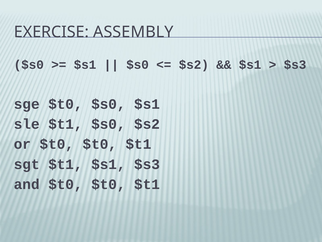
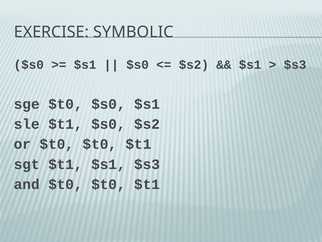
ASSEMBLY: ASSEMBLY -> SYMBOLIC (133, 32)
